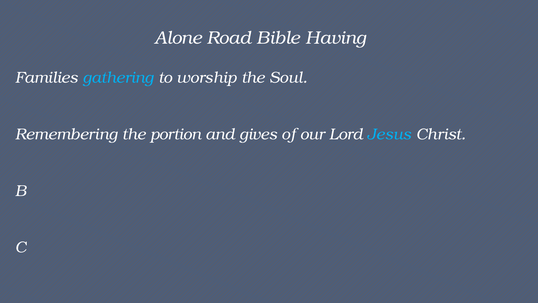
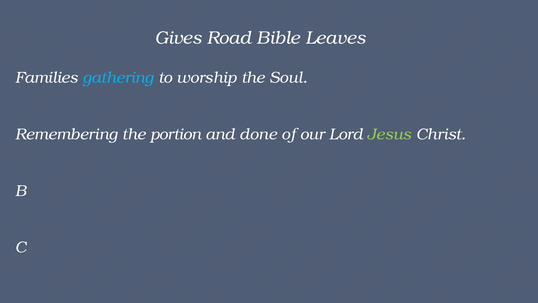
Alone: Alone -> Gives (178, 38)
Having: Having -> Leaves (336, 38)
gives: gives -> done (258, 134)
Jesus colour: light blue -> light green (389, 134)
